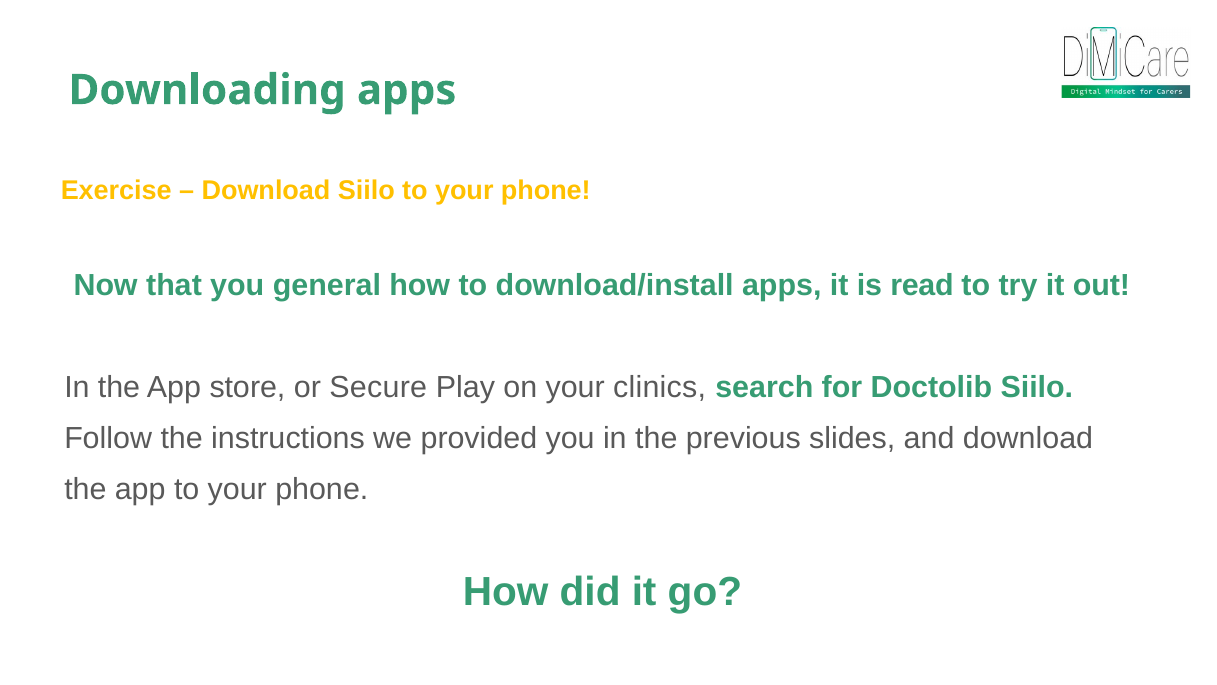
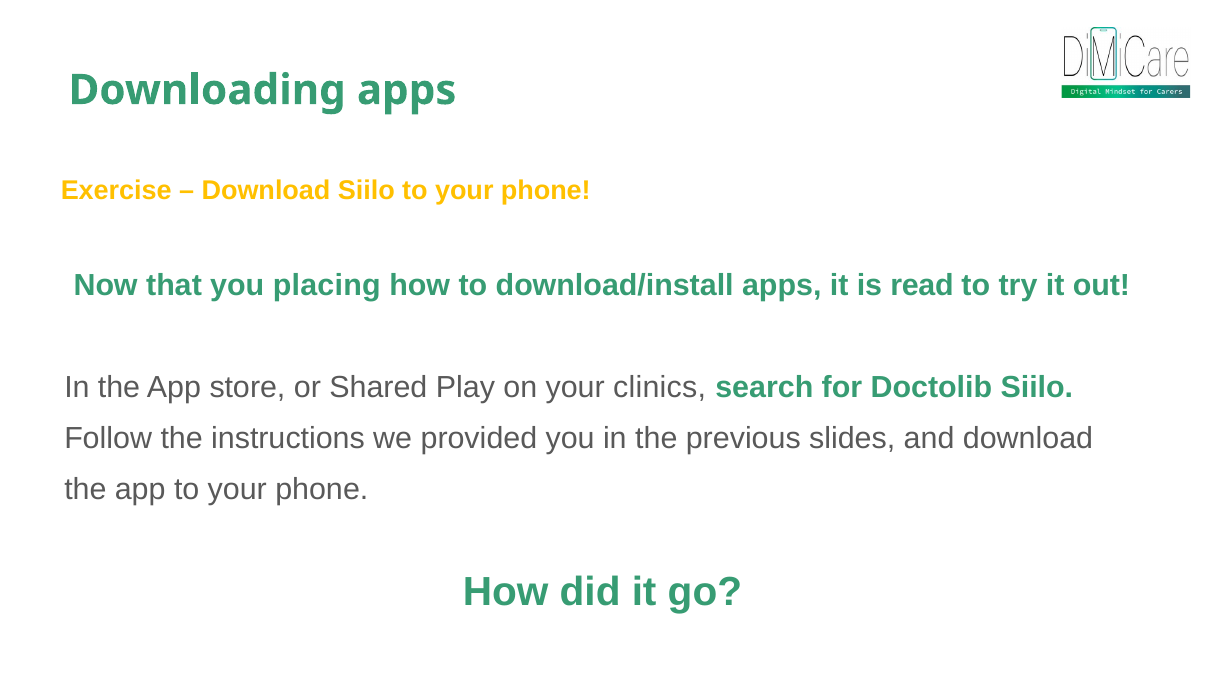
general: general -> placing (327, 285)
Secure: Secure -> Shared (378, 387)
